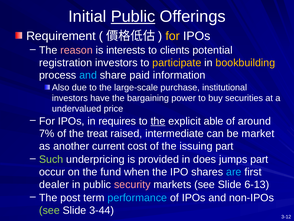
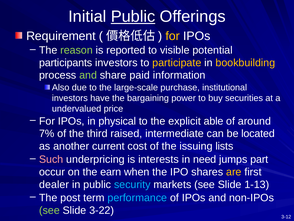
reason colour: pink -> light green (77, 50)
interests: interests -> reported (126, 50)
clients: clients -> visible (175, 50)
registration: registration -> participants (66, 63)
and colour: light blue -> light green (88, 75)
requires: requires -> physical (117, 121)
the underline: present -> none (158, 121)
treat: treat -> third (97, 133)
market: market -> located (258, 133)
issuing part: part -> lists (224, 146)
Such colour: light green -> pink (51, 159)
provided: provided -> interests (159, 159)
does: does -> need (205, 159)
fund: fund -> earn (111, 172)
are colour: light blue -> yellow (234, 172)
security colour: pink -> light blue (132, 184)
6-13: 6-13 -> 1-13 (257, 184)
3-44: 3-44 -> 3-22 (102, 210)
